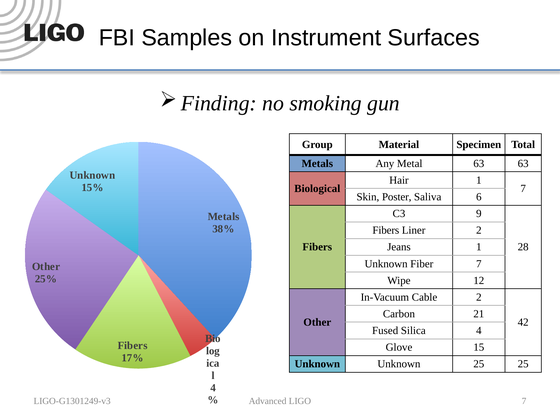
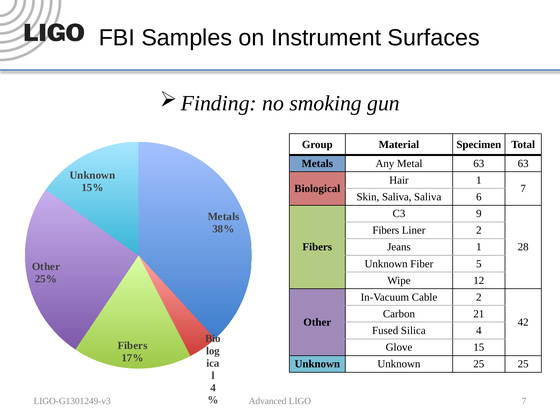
Skin Poster: Poster -> Saliva (397, 197)
Fiber 7: 7 -> 5 (479, 264)
